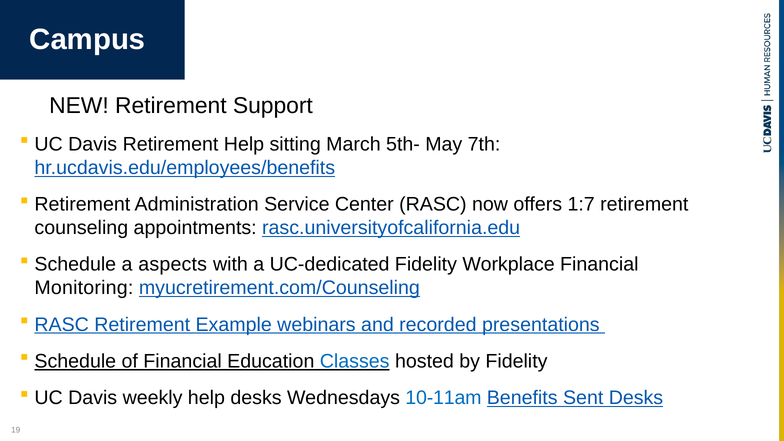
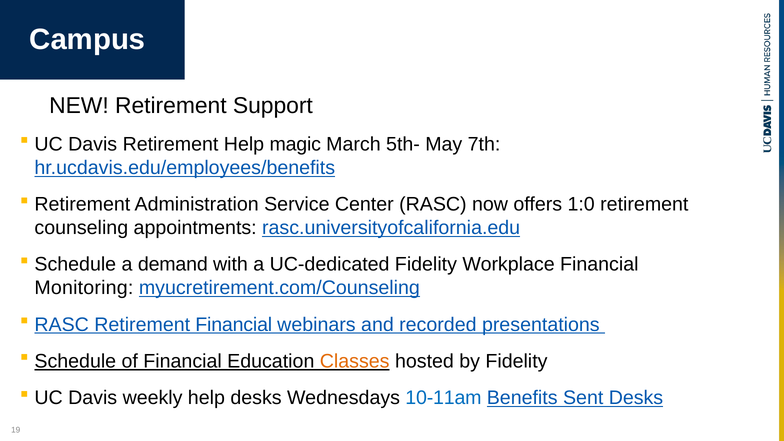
sitting: sitting -> magic (295, 144)
1:7: 1:7 -> 1:0 (581, 204)
aspects: aspects -> demand (173, 264)
Retirement Example: Example -> Financial (234, 325)
Classes colour: blue -> orange (355, 361)
